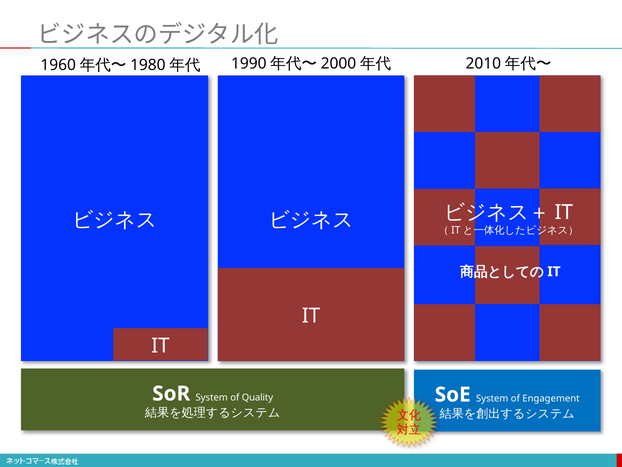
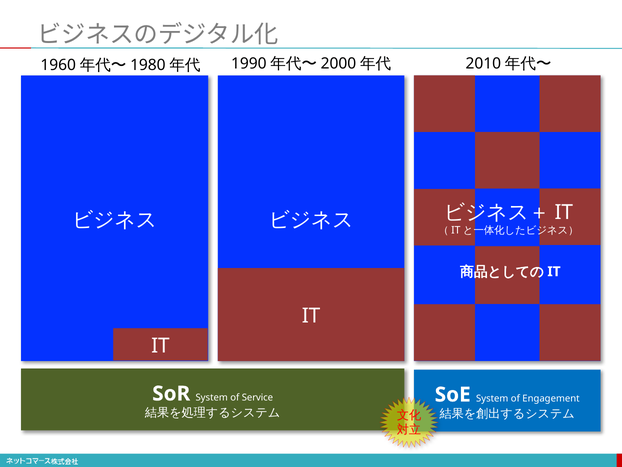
Quality: Quality -> Service (257, 397)
